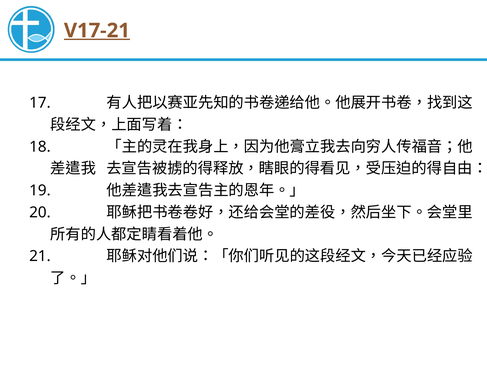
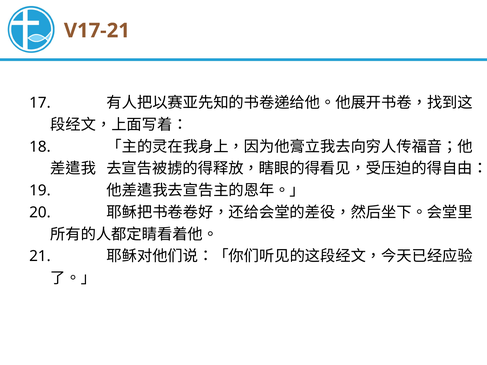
V17-21 underline: present -> none (97, 31)
